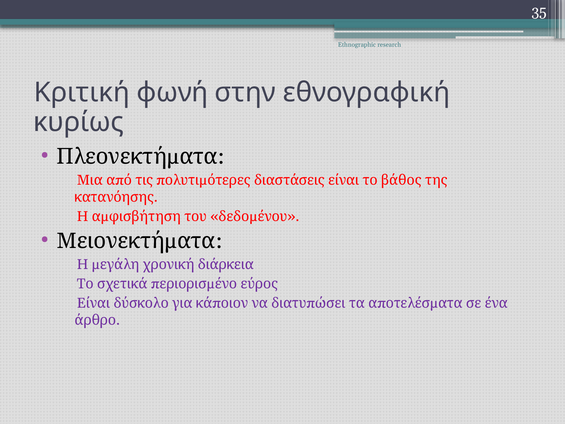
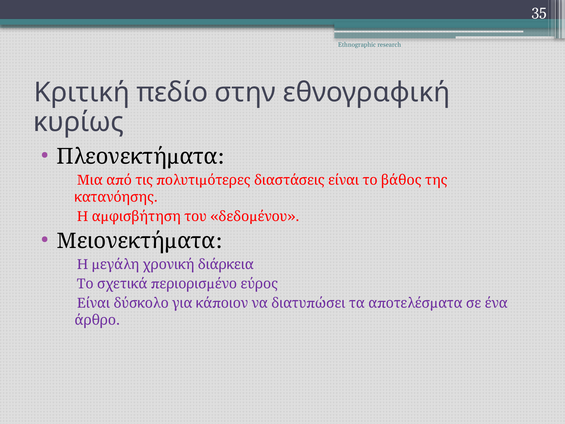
φωνή: φωνή -> πεδίο (172, 92)
